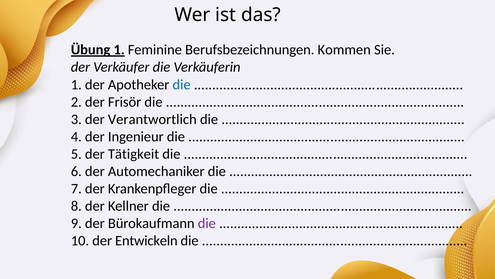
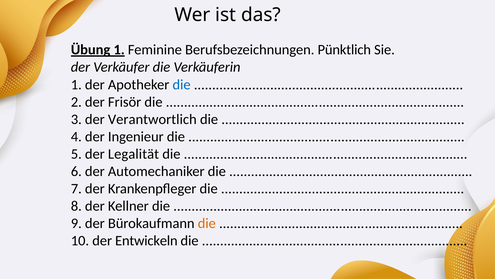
Kommen: Kommen -> Pünktlich (344, 50)
Tätigkeit: Tätigkeit -> Legalität (134, 154)
die colour: purple -> orange (207, 223)
